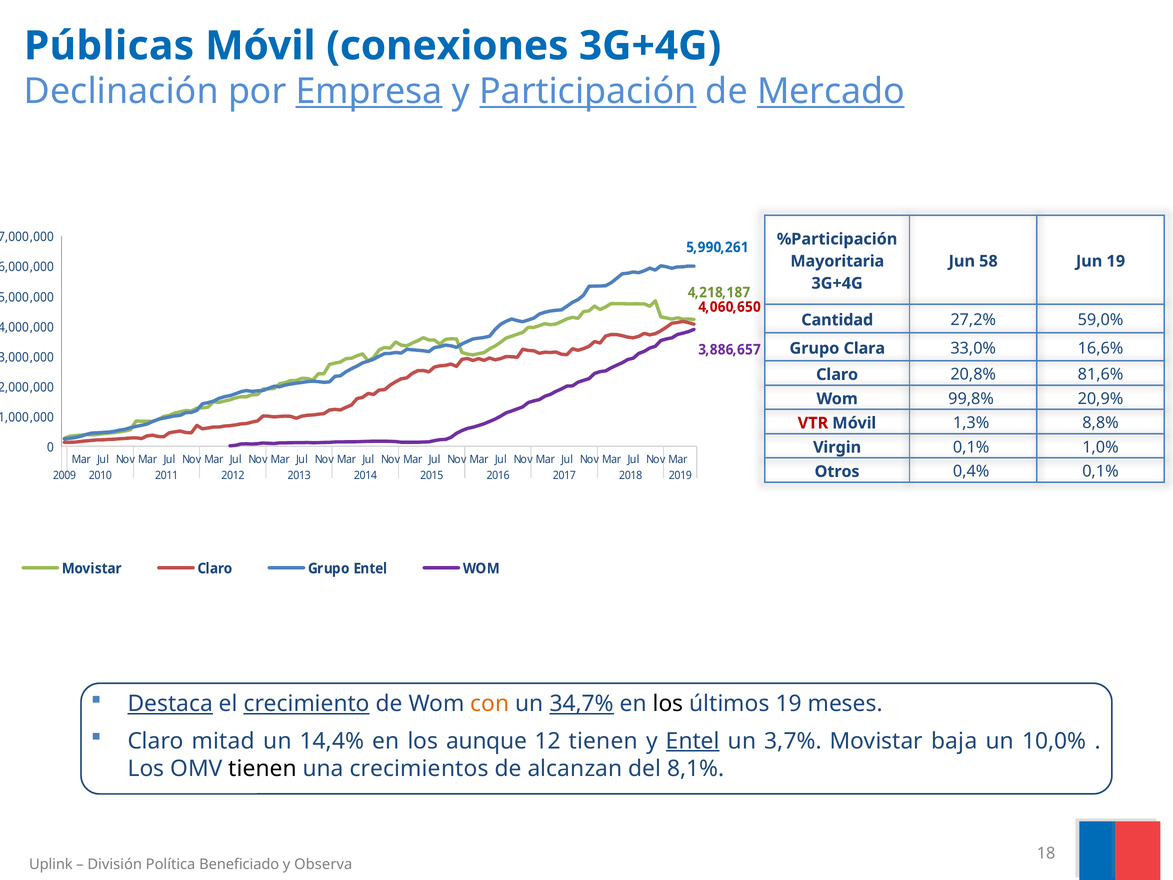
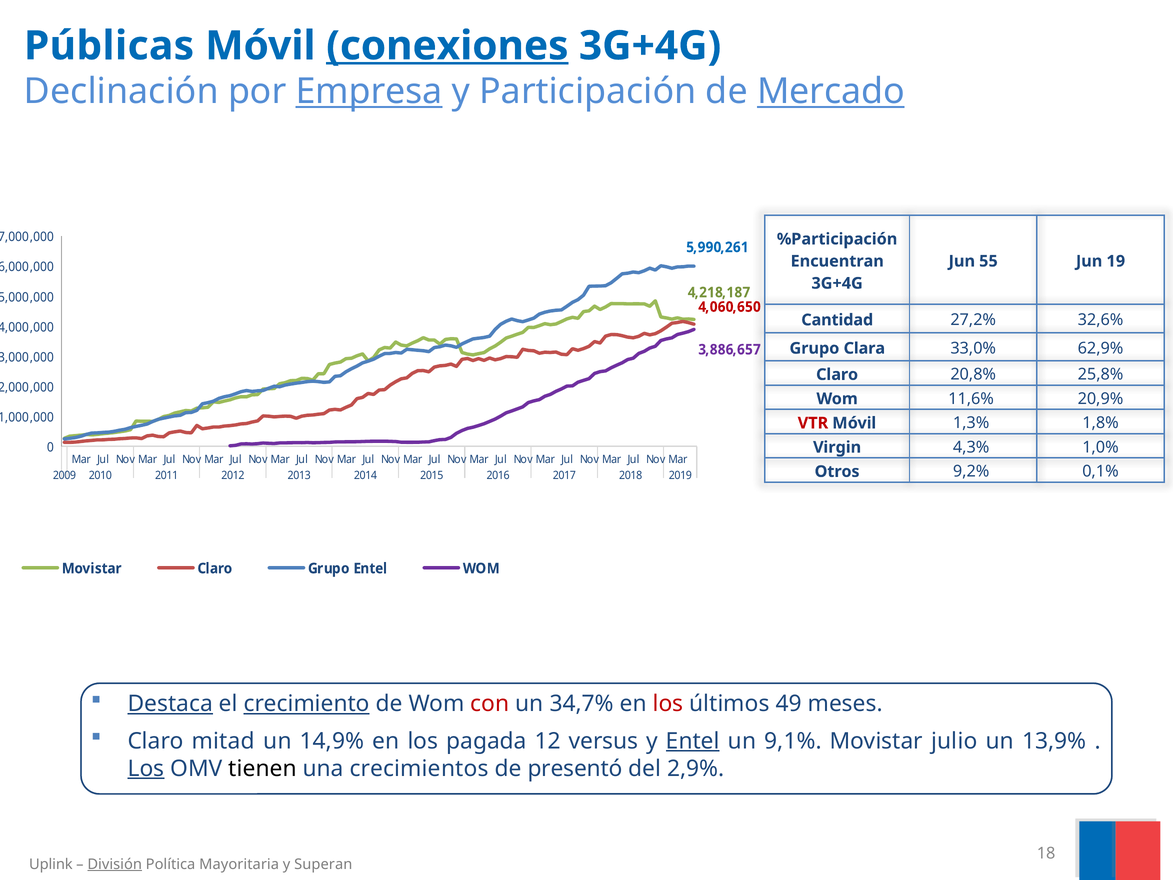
conexiones underline: none -> present (447, 46)
Participación underline: present -> none (588, 91)
Mayoritaria: Mayoritaria -> Encuentran (837, 261)
58: 58 -> 55 (988, 261)
59,0%: 59,0% -> 32,6% (1101, 320)
16,6%: 16,6% -> 62,9% (1101, 348)
81,6%: 81,6% -> 25,8% (1101, 374)
99,8%: 99,8% -> 11,6% (971, 399)
8,8%: 8,8% -> 1,8% (1101, 423)
Virgin 0,1%: 0,1% -> 4,3% (971, 447)
0,4%: 0,4% -> 9,2% (971, 471)
con colour: orange -> red (490, 704)
34,7% underline: present -> none (582, 704)
los colour: black -> red (668, 704)
últimos 19: 19 -> 49 (789, 704)
14,4%: 14,4% -> 14,9% (332, 741)
aunque: aunque -> pagada (486, 741)
12 tienen: tienen -> versus (604, 741)
3,7%: 3,7% -> 9,1% (793, 741)
baja: baja -> julio (954, 741)
10,0%: 10,0% -> 13,9% (1054, 741)
Los underline: none -> present (146, 768)
alcanzan: alcanzan -> presentó (575, 768)
8,1%: 8,1% -> 2,9% (696, 768)
División underline: none -> present (115, 864)
Beneficiado: Beneficiado -> Mayoritaria (239, 864)
Observa: Observa -> Superan (323, 864)
